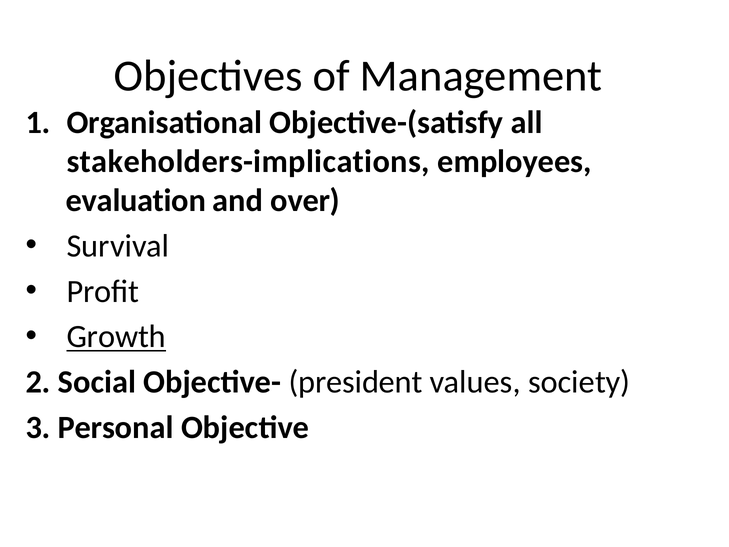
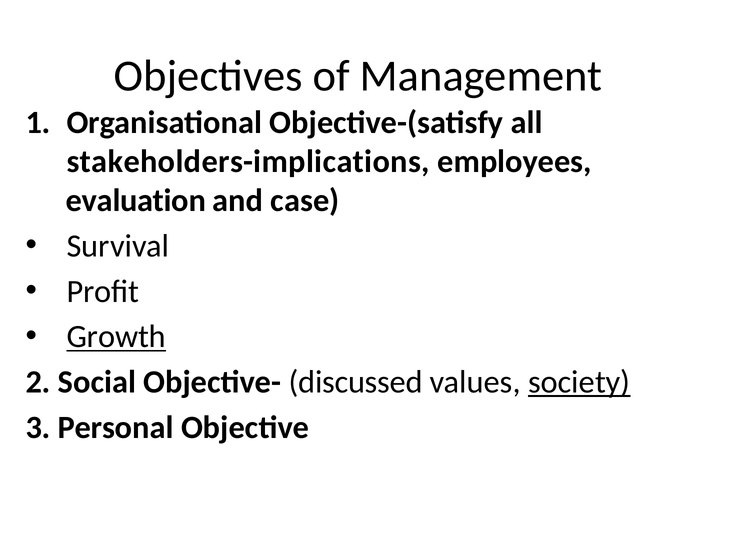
over: over -> case (305, 200)
president: president -> discussed (356, 382)
society underline: none -> present (579, 382)
